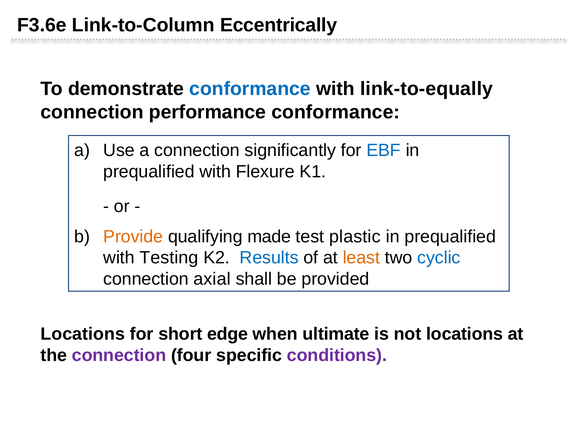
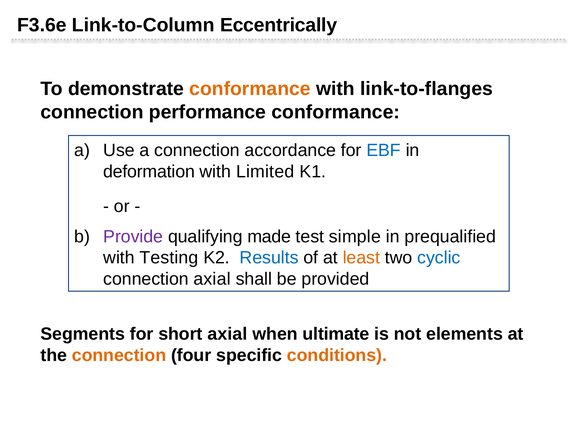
conformance colour: blue -> orange (250, 89)
link-to-equally: link-to-equally -> link-to-flanges (427, 89)
significantly: significantly -> accordance (290, 150)
prequalified: prequalified -> deformation (149, 172)
Flexure: Flexure -> Limited (265, 172)
Provide colour: orange -> purple (133, 237)
plastic: plastic -> simple (355, 237)
Locations: Locations -> Segments (83, 334)
short edge: edge -> axial (227, 334)
not locations: locations -> elements (465, 334)
connection colour: purple -> orange (119, 355)
conditions colour: purple -> orange (337, 355)
